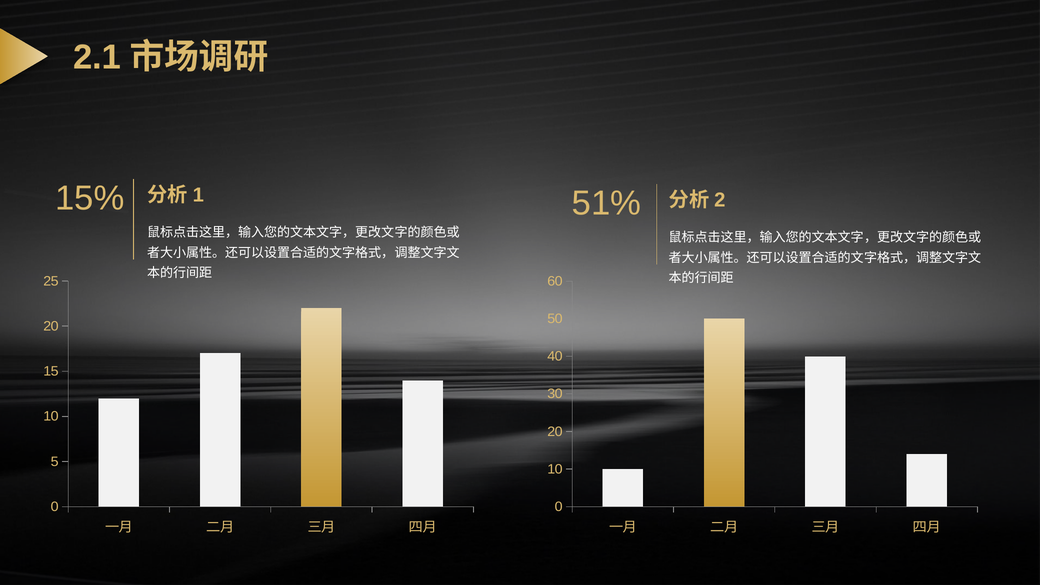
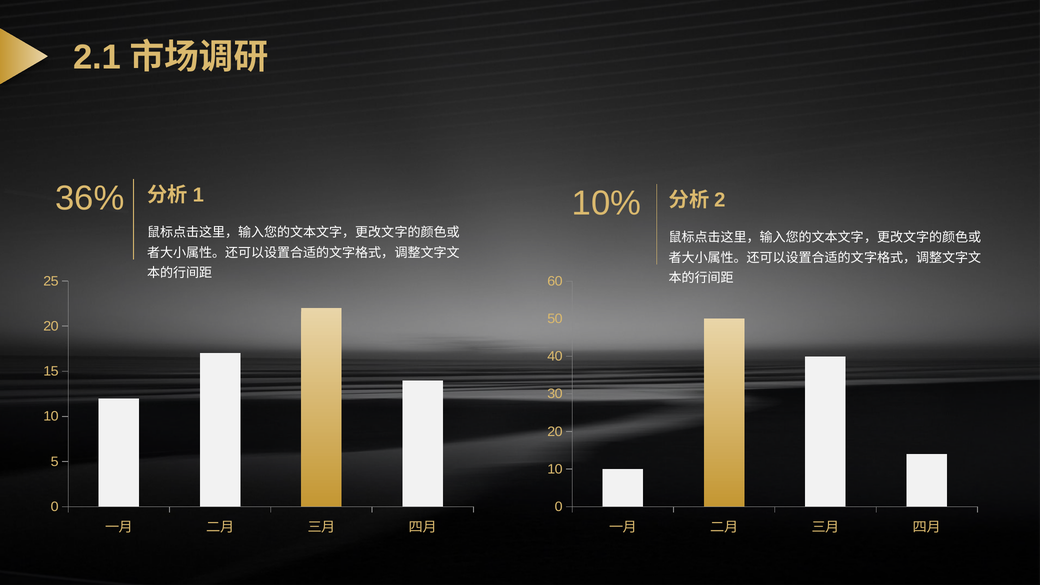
15%: 15% -> 36% (90, 198)
51%: 51% -> 10% (607, 203)
